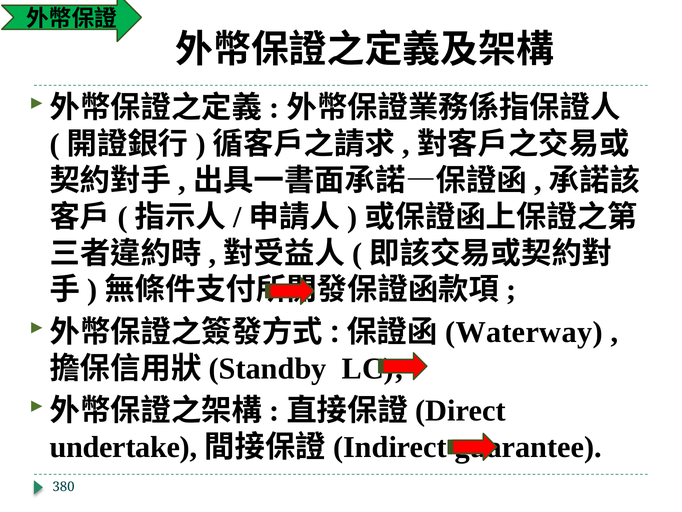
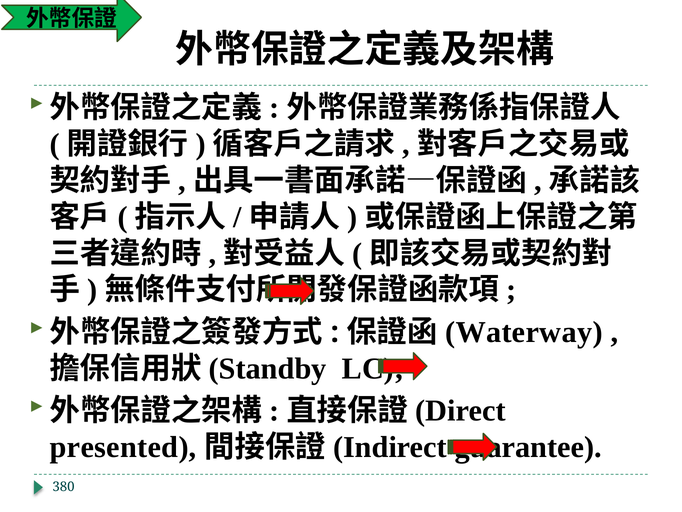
undertake: undertake -> presented (123, 447)
